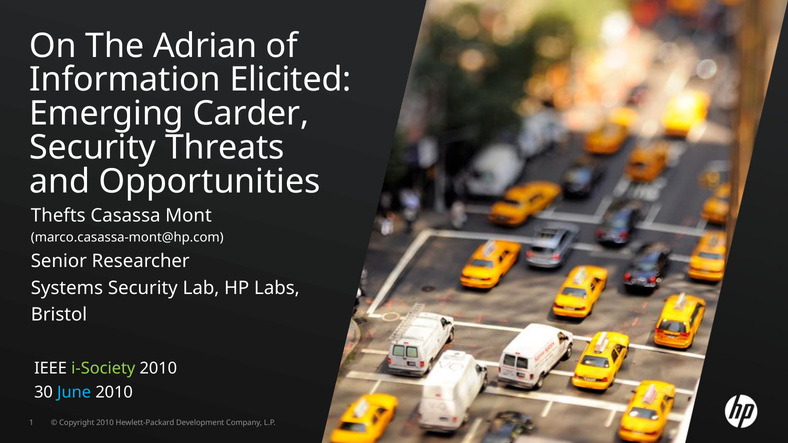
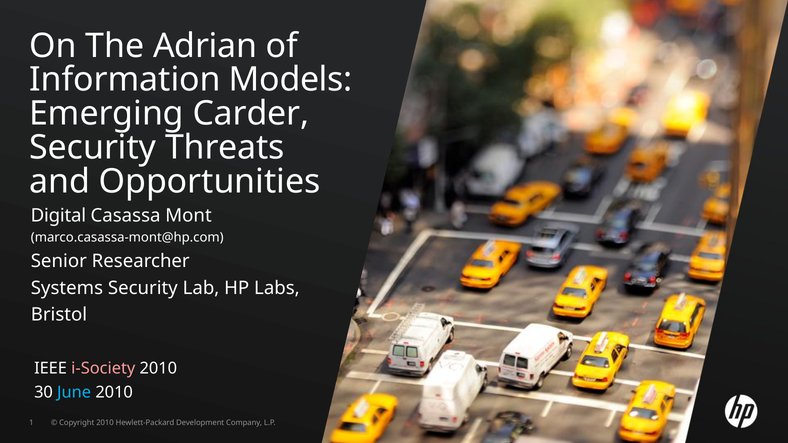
Elicited: Elicited -> Models (291, 80)
Thefts: Thefts -> Digital (58, 216)
i-Society colour: light green -> pink (103, 369)
